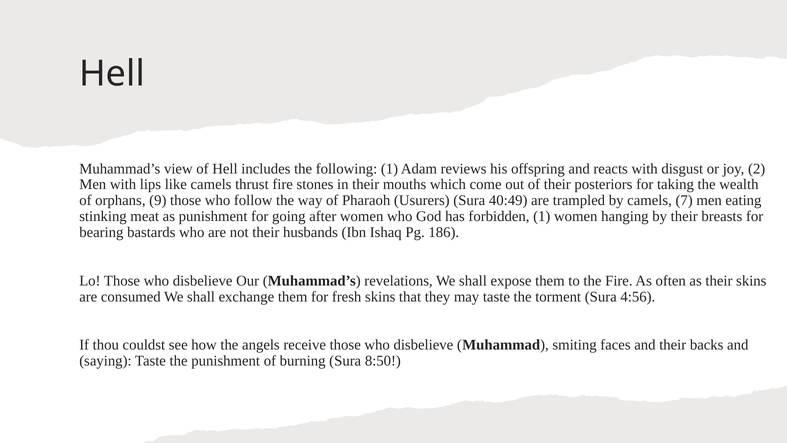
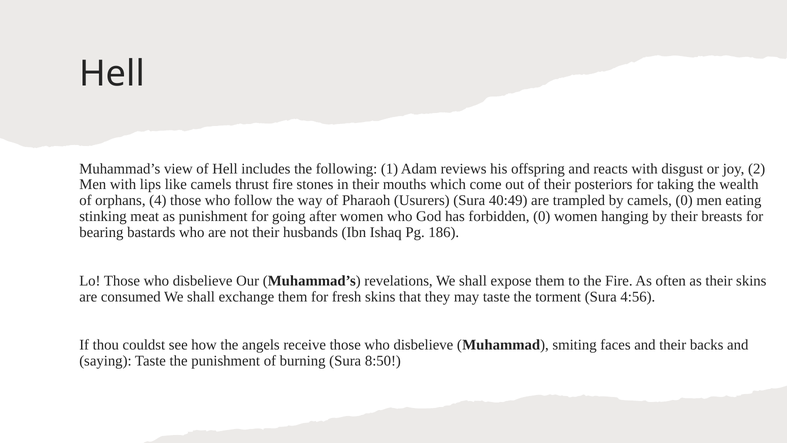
9: 9 -> 4 (158, 200)
camels 7: 7 -> 0 (684, 200)
forbidden 1: 1 -> 0 (542, 216)
